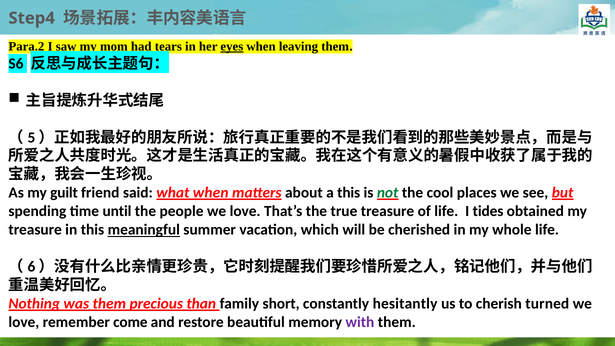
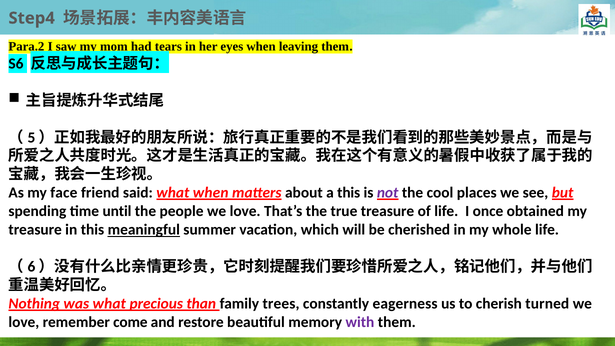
eyes underline: present -> none (232, 47)
guilt: guilt -> face (64, 193)
not colour: green -> purple (388, 193)
tides: tides -> once (488, 211)
was them: them -> what (109, 303)
short: short -> trees (281, 303)
hesitantly: hesitantly -> eagerness (405, 303)
